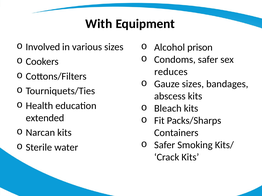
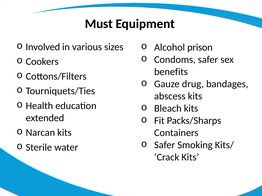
With: With -> Must (99, 24)
reduces: reduces -> benefits (171, 72)
Gauze sizes: sizes -> drug (193, 84)
